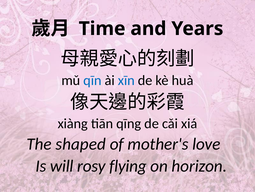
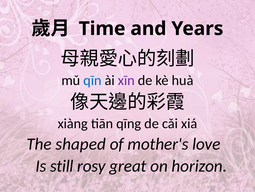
xīn colour: blue -> purple (126, 80)
will: will -> still (62, 165)
flying: flying -> great (128, 165)
